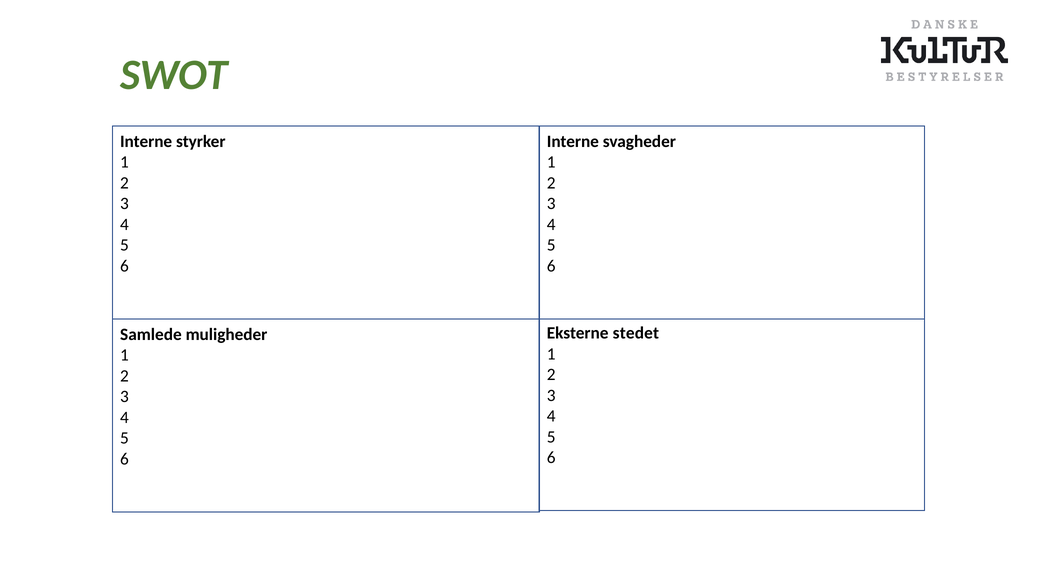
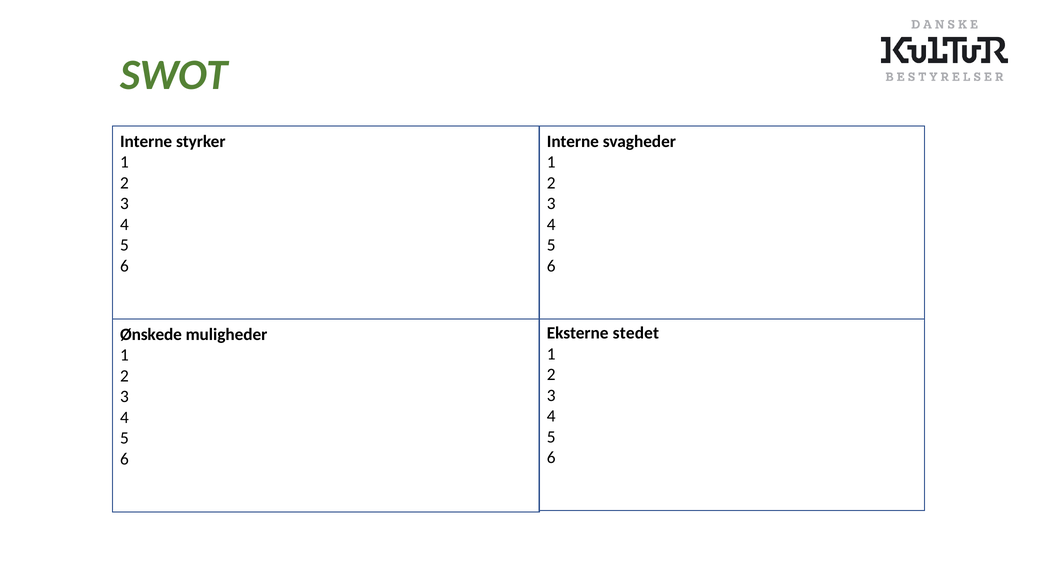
Samlede: Samlede -> Ønskede (151, 334)
